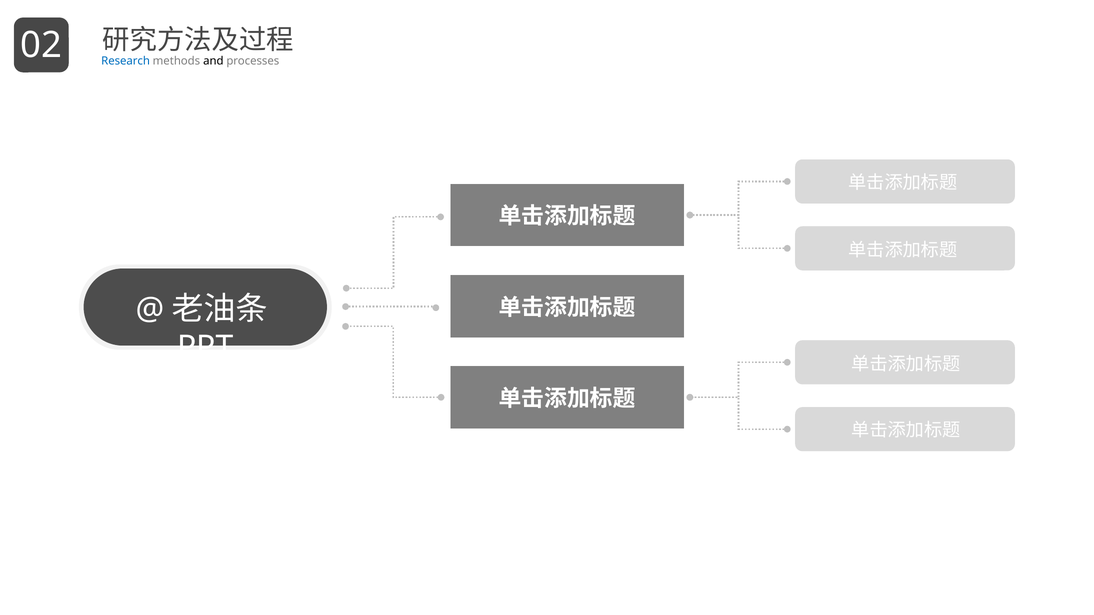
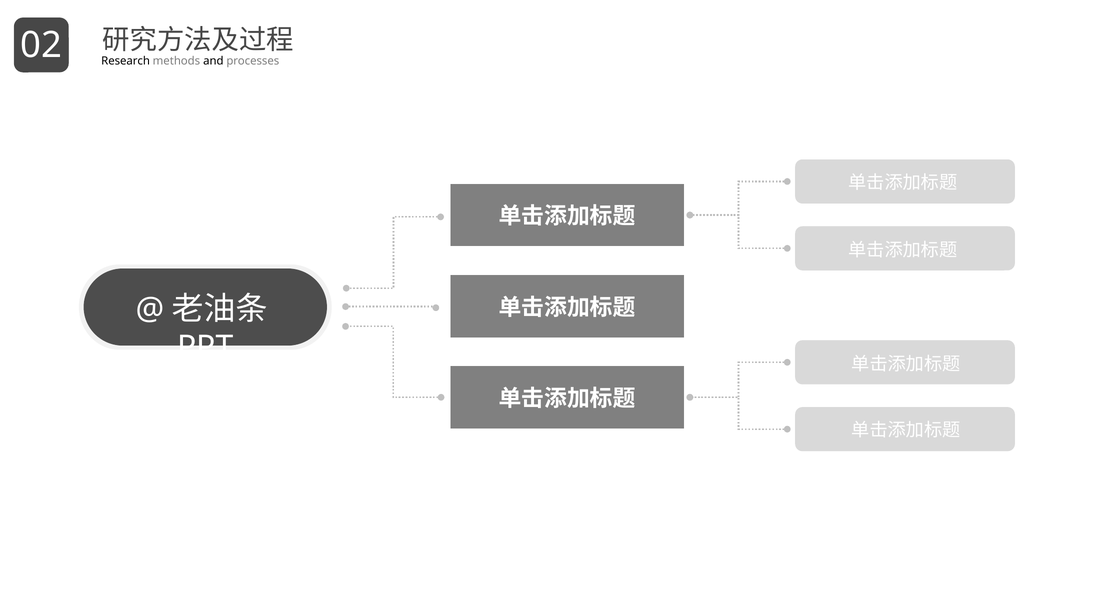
Research colour: blue -> black (126, 61)
